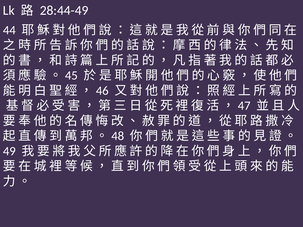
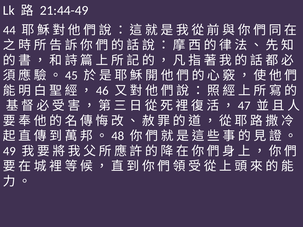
28:44-49: 28:44-49 -> 21:44-49 (64, 11)
